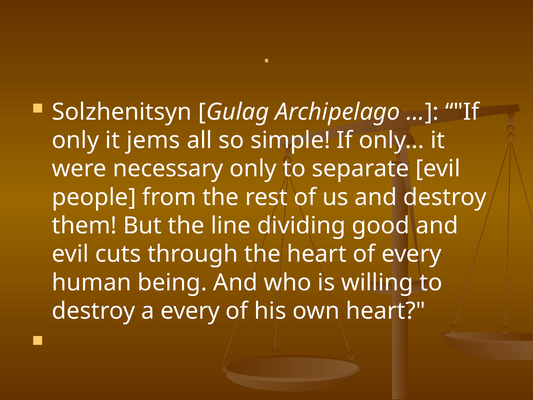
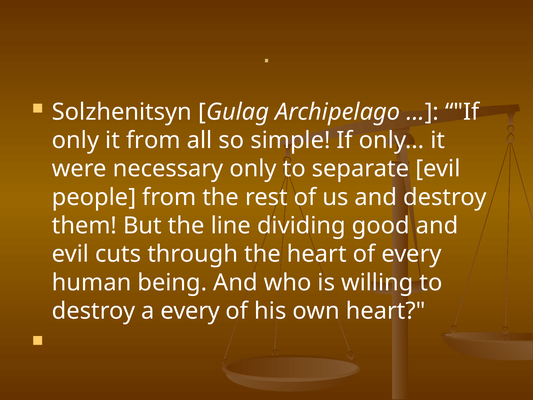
it jems: jems -> from (153, 140)
